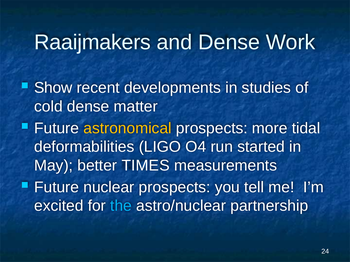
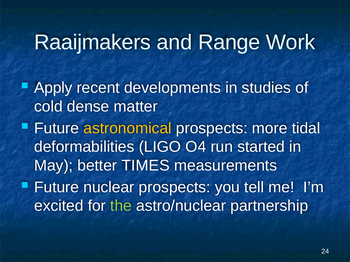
and Dense: Dense -> Range (229, 42)
Show: Show -> Apply (53, 88)
the colour: light blue -> light green (121, 206)
